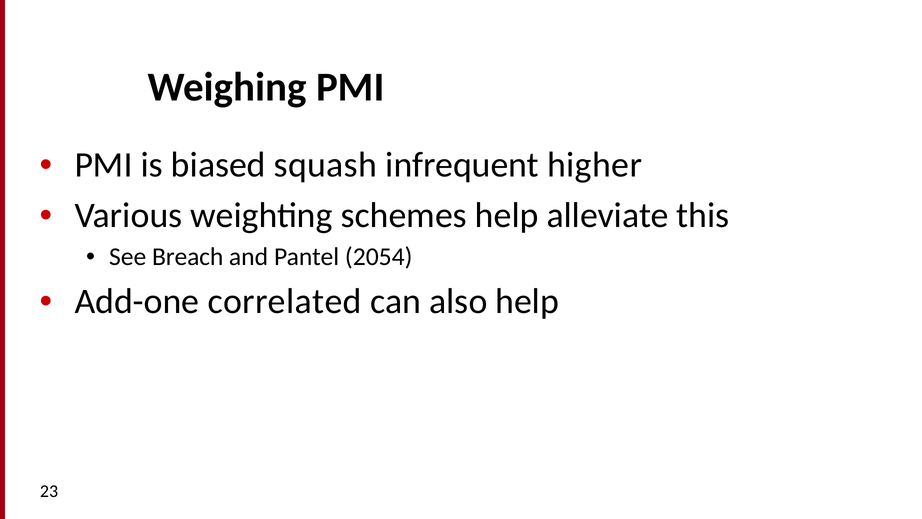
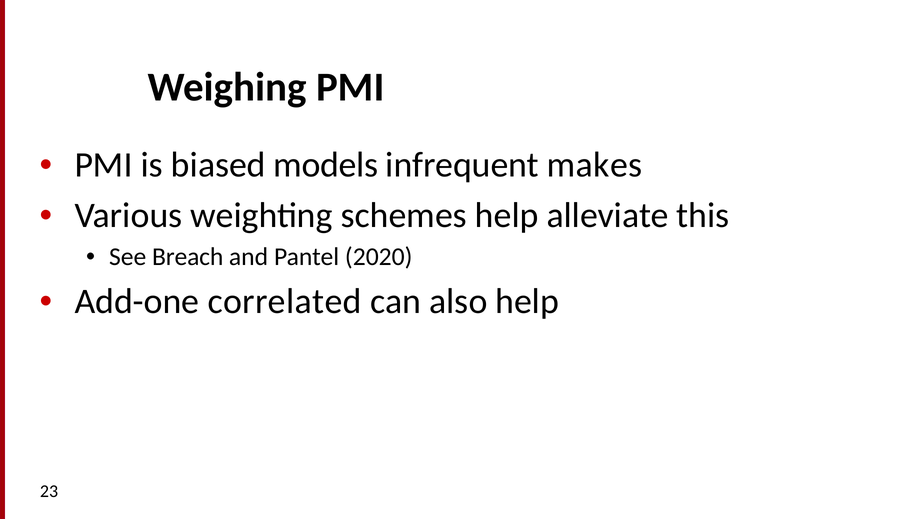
squash: squash -> models (326, 165)
higher: higher -> makes (595, 165)
2054: 2054 -> 2020 (379, 257)
